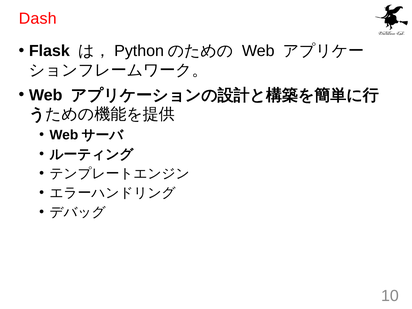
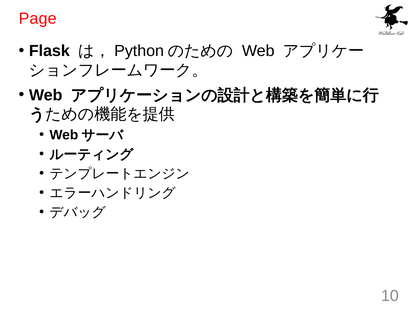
Dash: Dash -> Page (38, 18)
